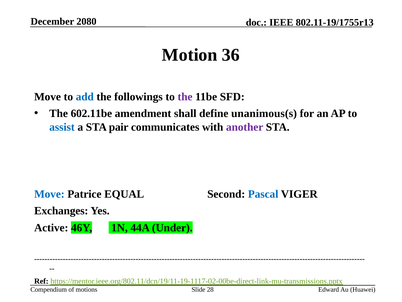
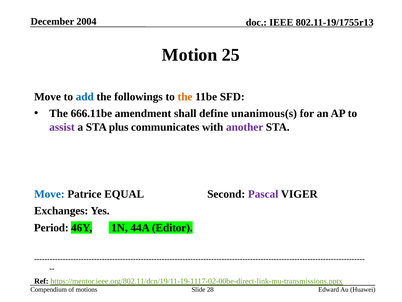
2080: 2080 -> 2004 (86, 21)
36: 36 -> 25 (231, 55)
the colour: purple -> orange (185, 97)
602.11be: 602.11be -> 666.11be (91, 113)
assist colour: blue -> purple (62, 127)
pair: pair -> plus (119, 127)
Pascal colour: blue -> purple (263, 194)
Active: Active -> Period (51, 227)
Under: Under -> Editor (172, 227)
